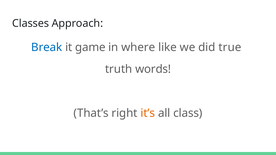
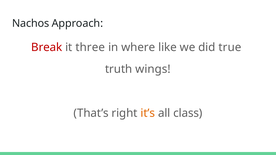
Classes: Classes -> Nachos (31, 23)
Break colour: blue -> red (47, 47)
game: game -> three (90, 47)
words: words -> wings (153, 69)
